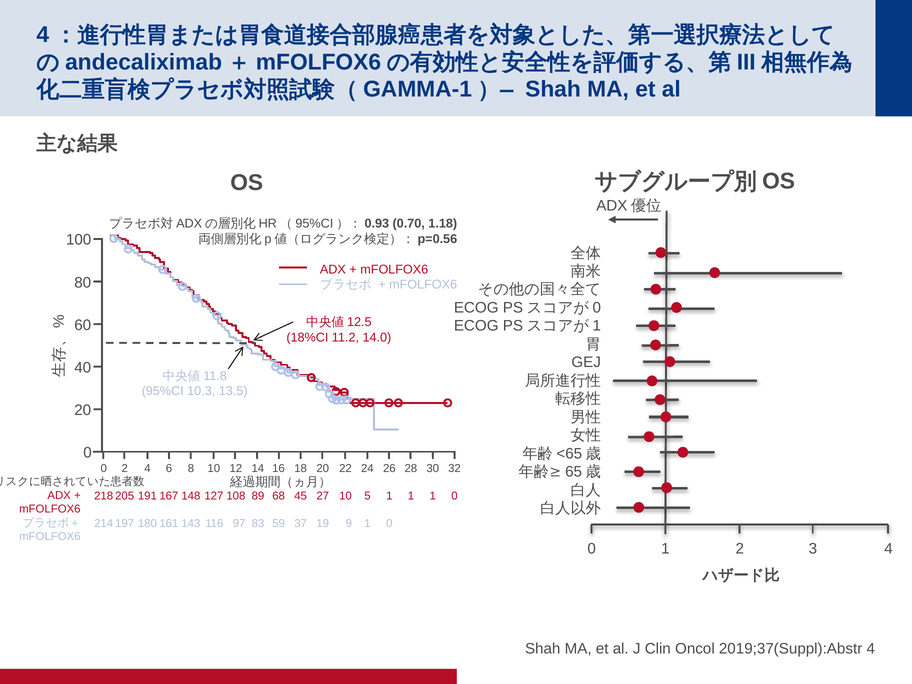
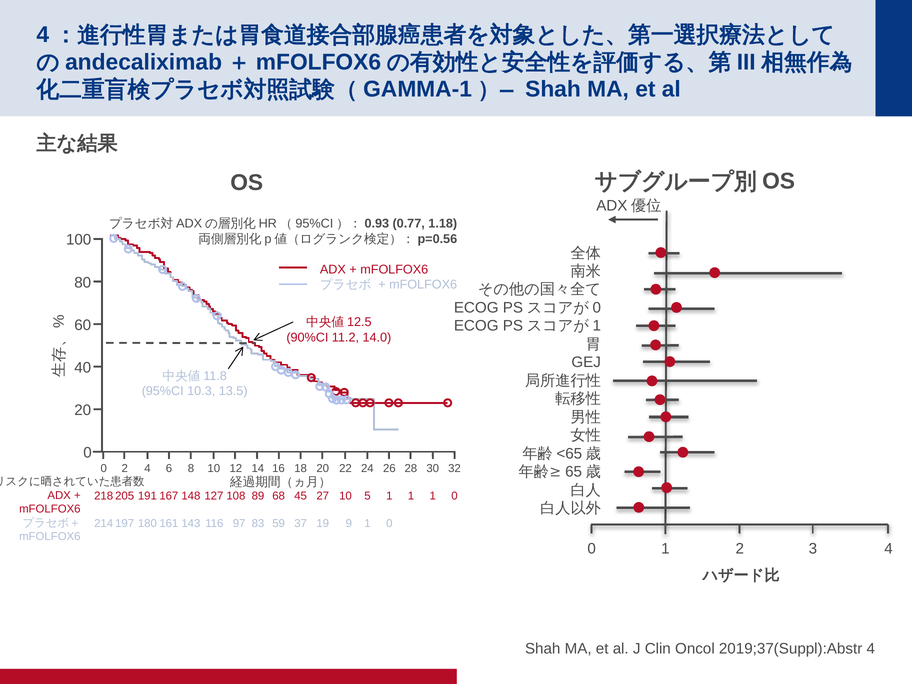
0.70: 0.70 -> 0.77 (409, 224)
18%CI: 18%CI -> 90%CI (307, 337)
